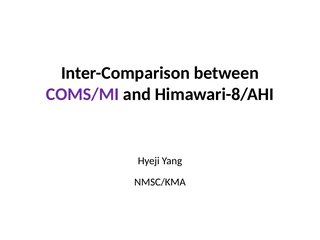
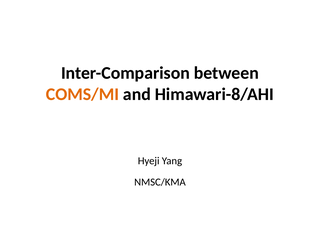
COMS/MI colour: purple -> orange (82, 94)
